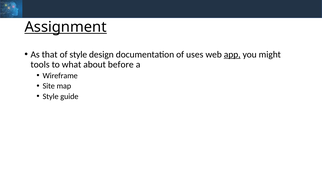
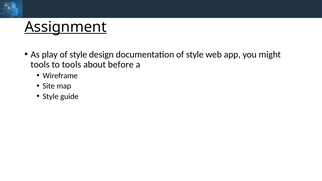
that: that -> play (50, 54)
documentation of uses: uses -> style (195, 54)
app underline: present -> none (232, 54)
to what: what -> tools (72, 65)
